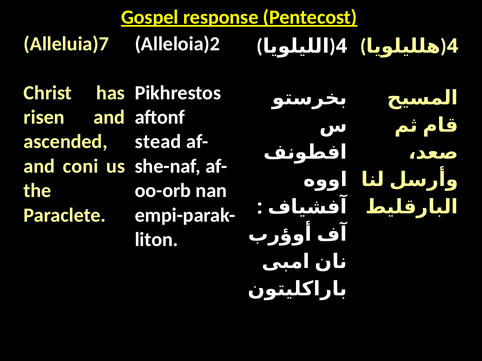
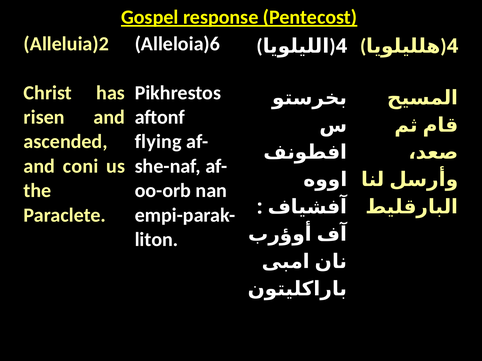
Alleluia)7: Alleluia)7 -> Alleluia)2 (66, 44)
Alleloia)2: Alleloia)2 -> Alleloia)6 (177, 44)
stead: stead -> flying (158, 142)
